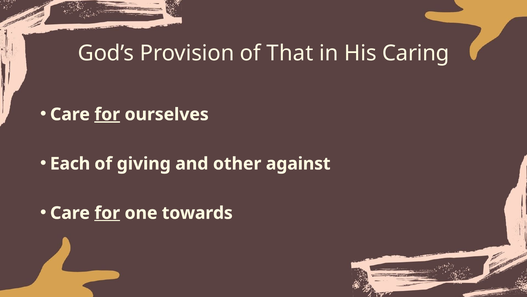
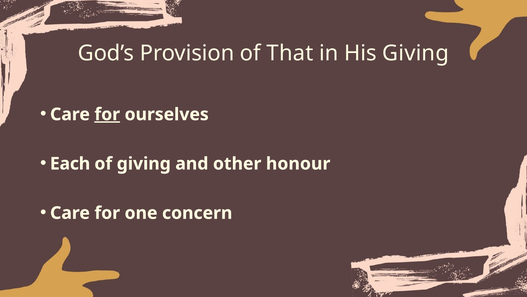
His Caring: Caring -> Giving (416, 53)
against: against -> honour (298, 163)
for underline: present -> none (107, 213)
towards: towards -> concern (197, 213)
